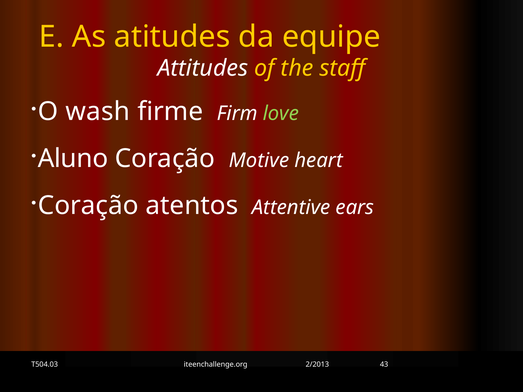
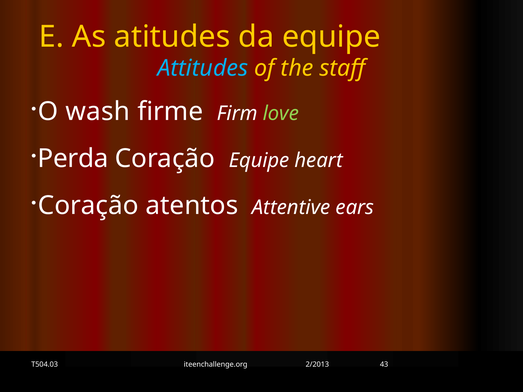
Attitudes colour: white -> light blue (203, 68)
Aluno: Aluno -> Perda (73, 159)
Coração Motive: Motive -> Equipe (259, 161)
